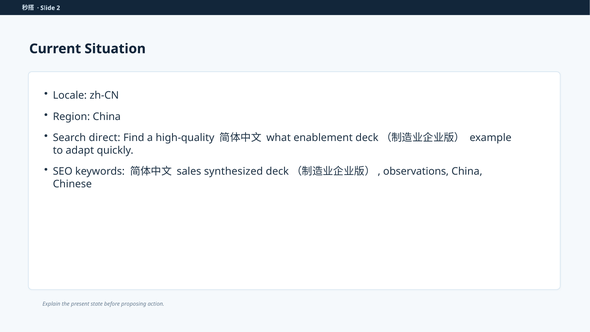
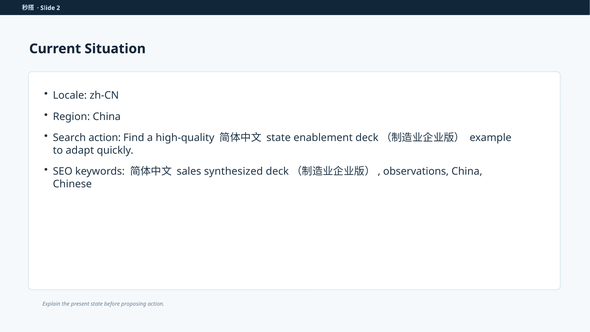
Search direct: direct -> action (105, 138)
what: what -> state (279, 138)
